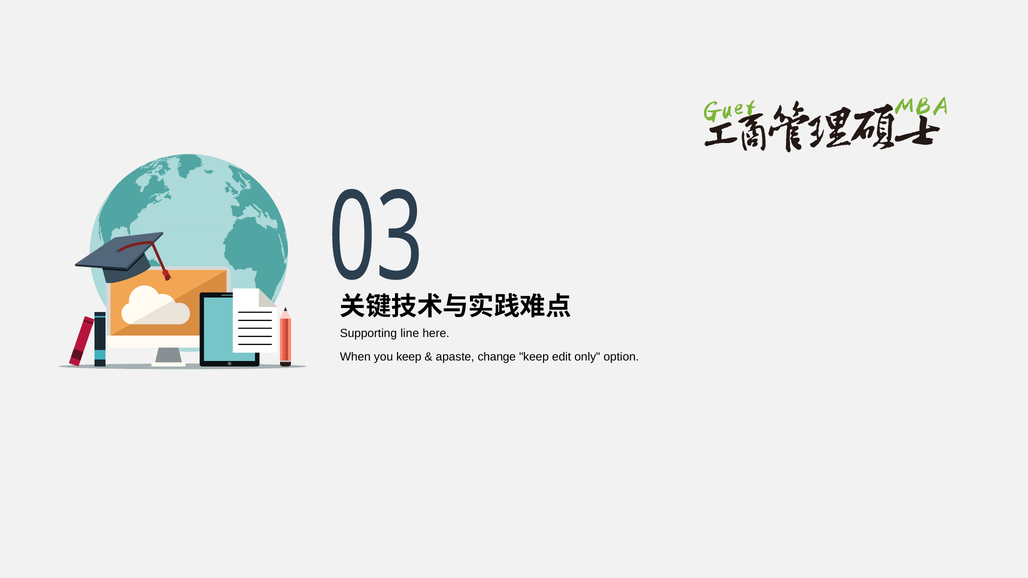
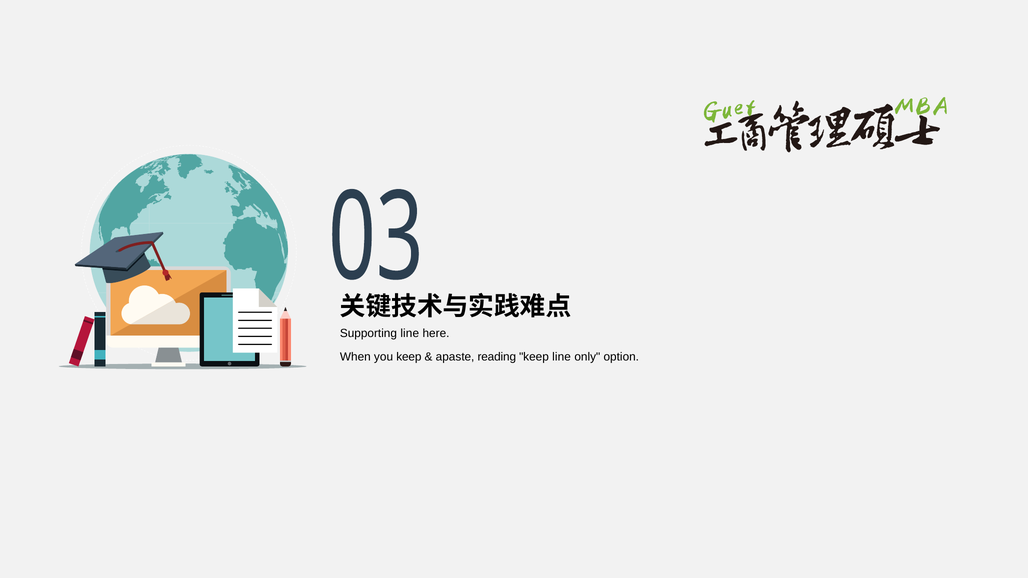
change: change -> reading (497, 357)
keep edit: edit -> line (562, 357)
